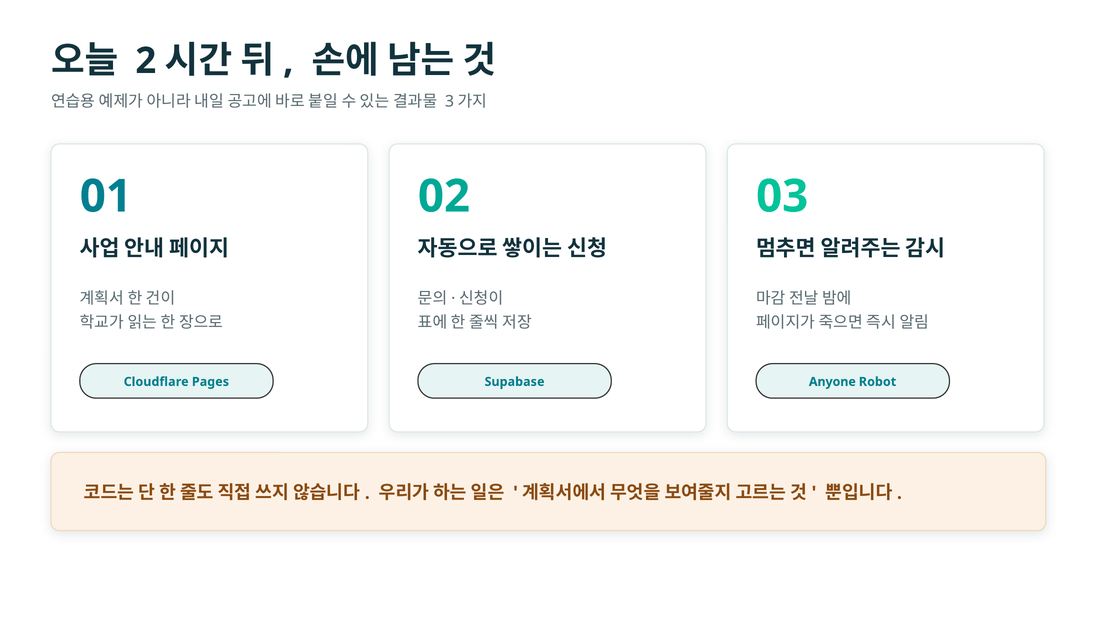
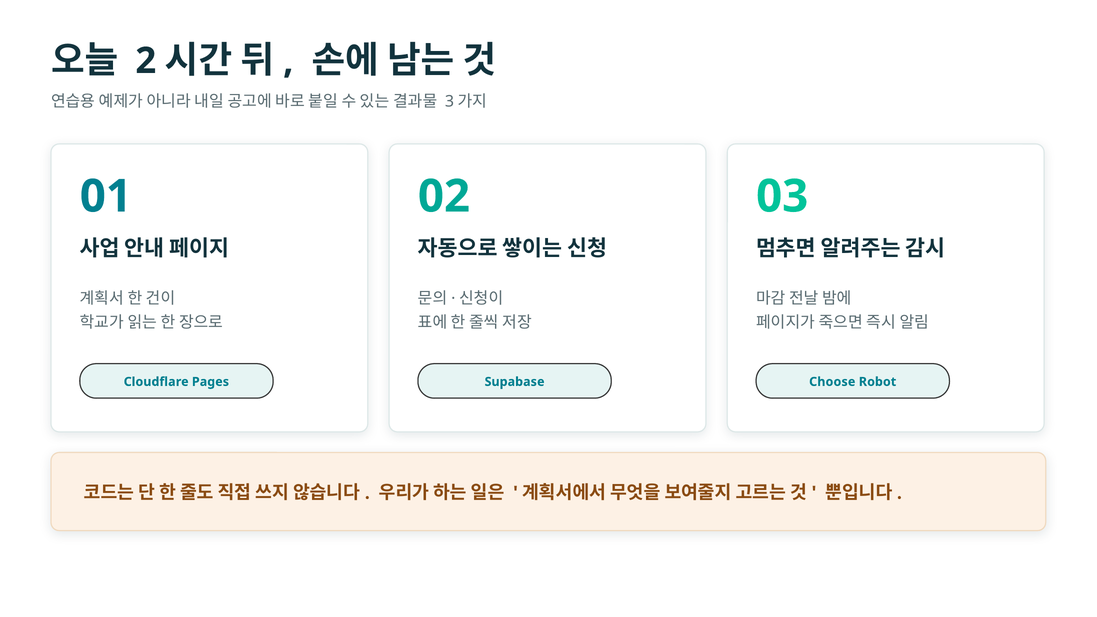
Anyone: Anyone -> Choose (832, 382)
